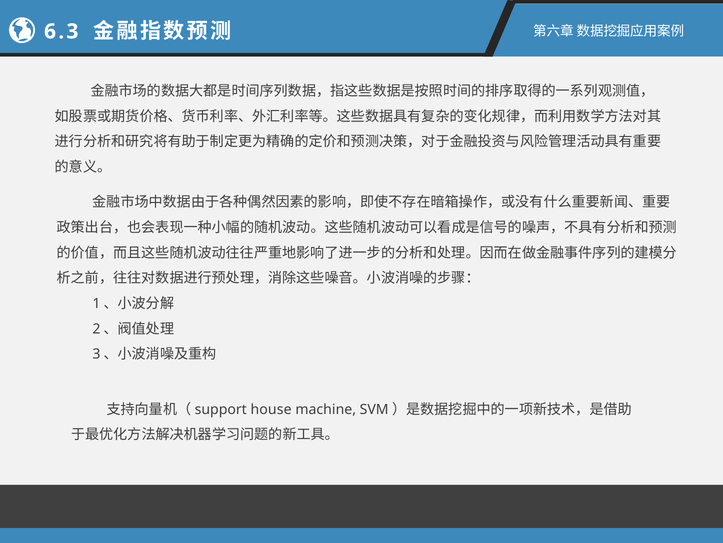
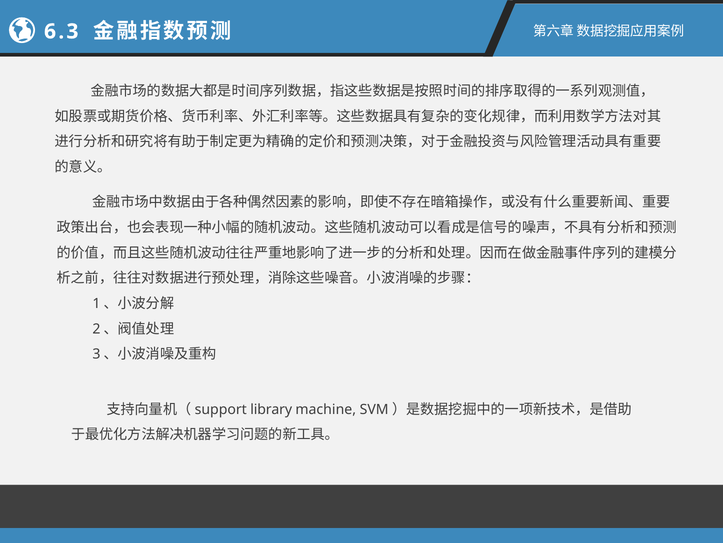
house: house -> library (271, 409)
